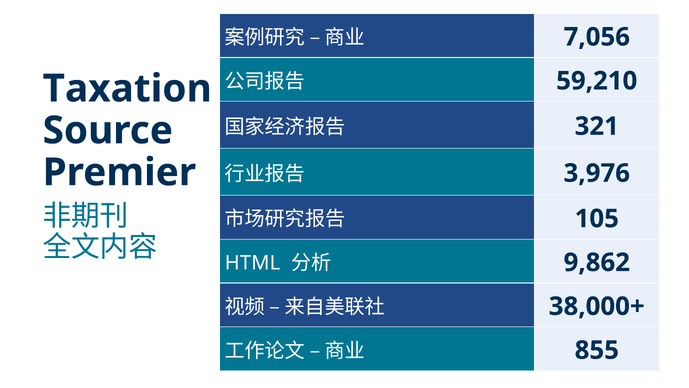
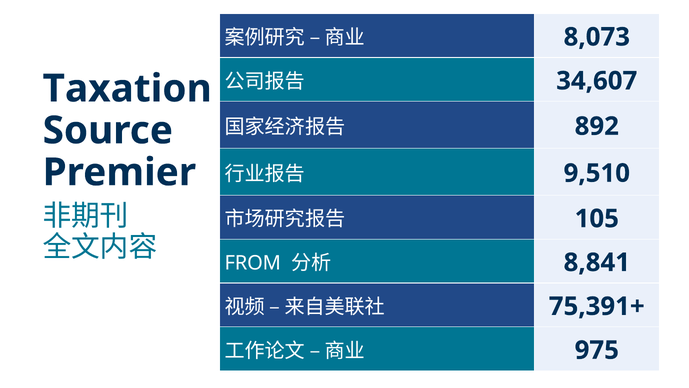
7,056: 7,056 -> 8,073 (597, 37)
59,210: 59,210 -> 34,607 (597, 81)
321: 321 -> 892 (597, 126)
3,976: 3,976 -> 9,510 (597, 173)
HTML: HTML -> FROM (253, 263)
9,862: 9,862 -> 8,841 (597, 262)
38,000+: 38,000+ -> 75,391+ (597, 306)
855: 855 -> 975 (597, 350)
